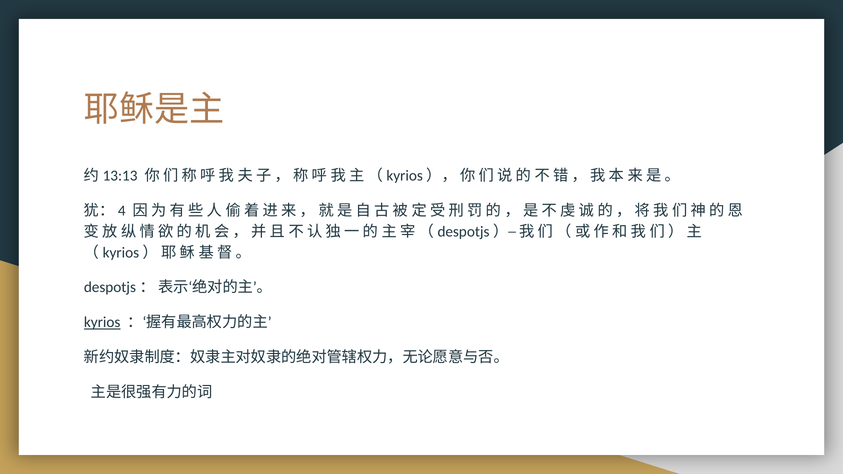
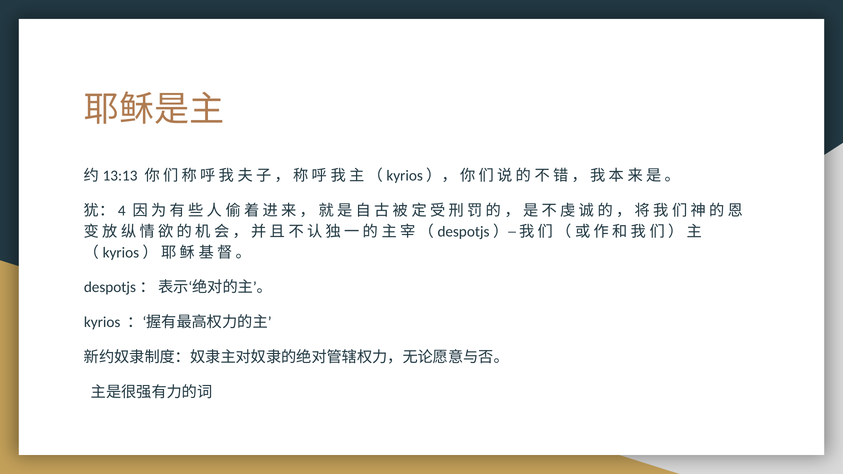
kyrios underline: present -> none (102, 322)
